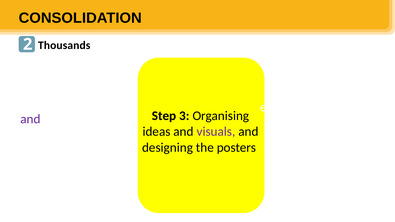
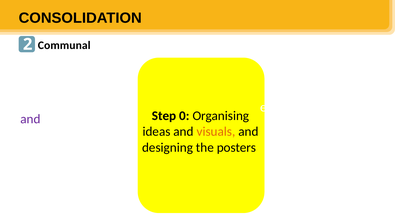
Thousands: Thousands -> Communal (64, 45)
3: 3 -> 0 (184, 116)
visuals colour: purple -> orange (216, 132)
